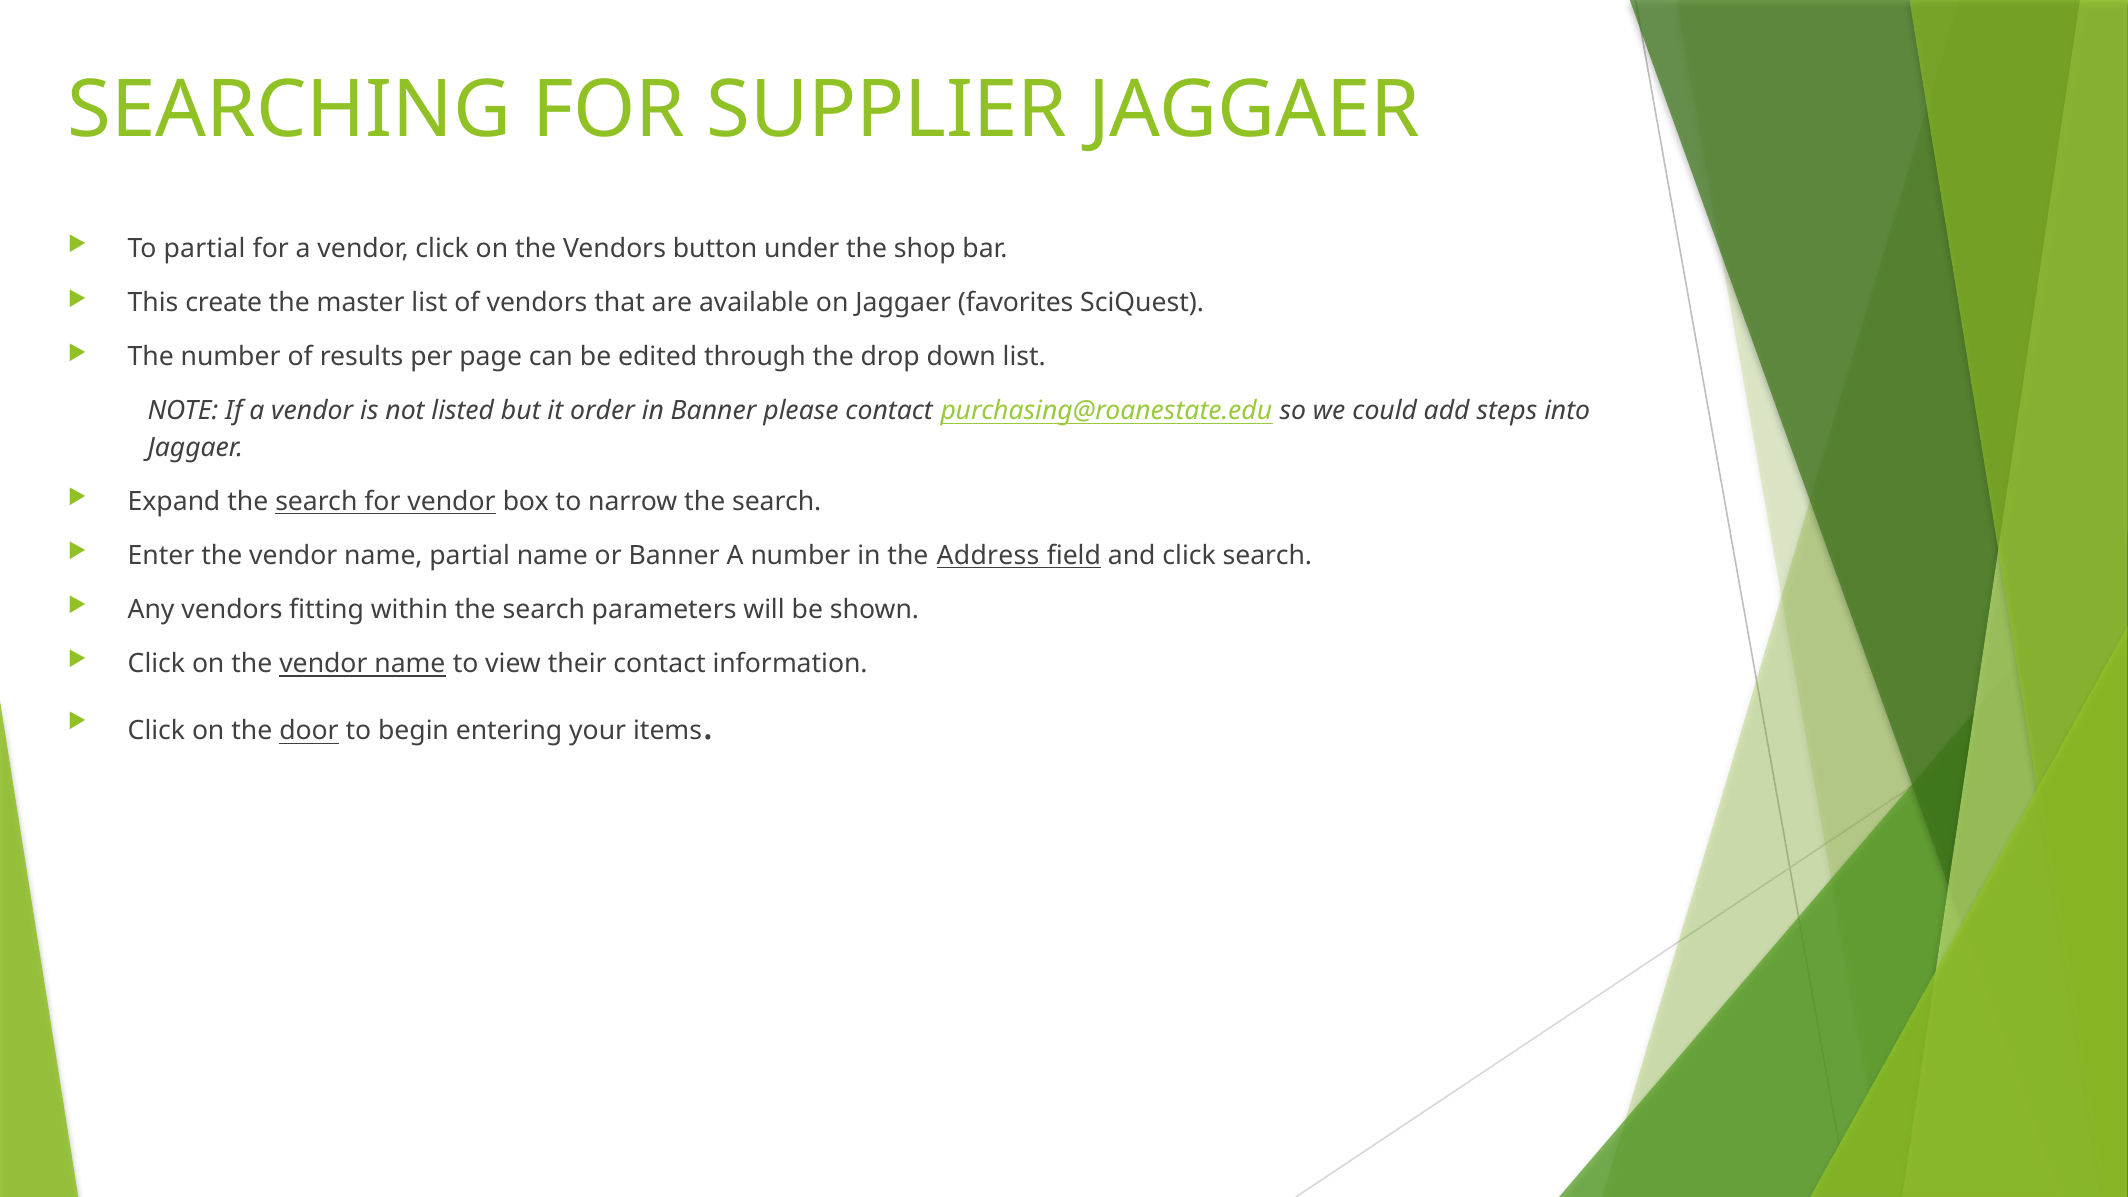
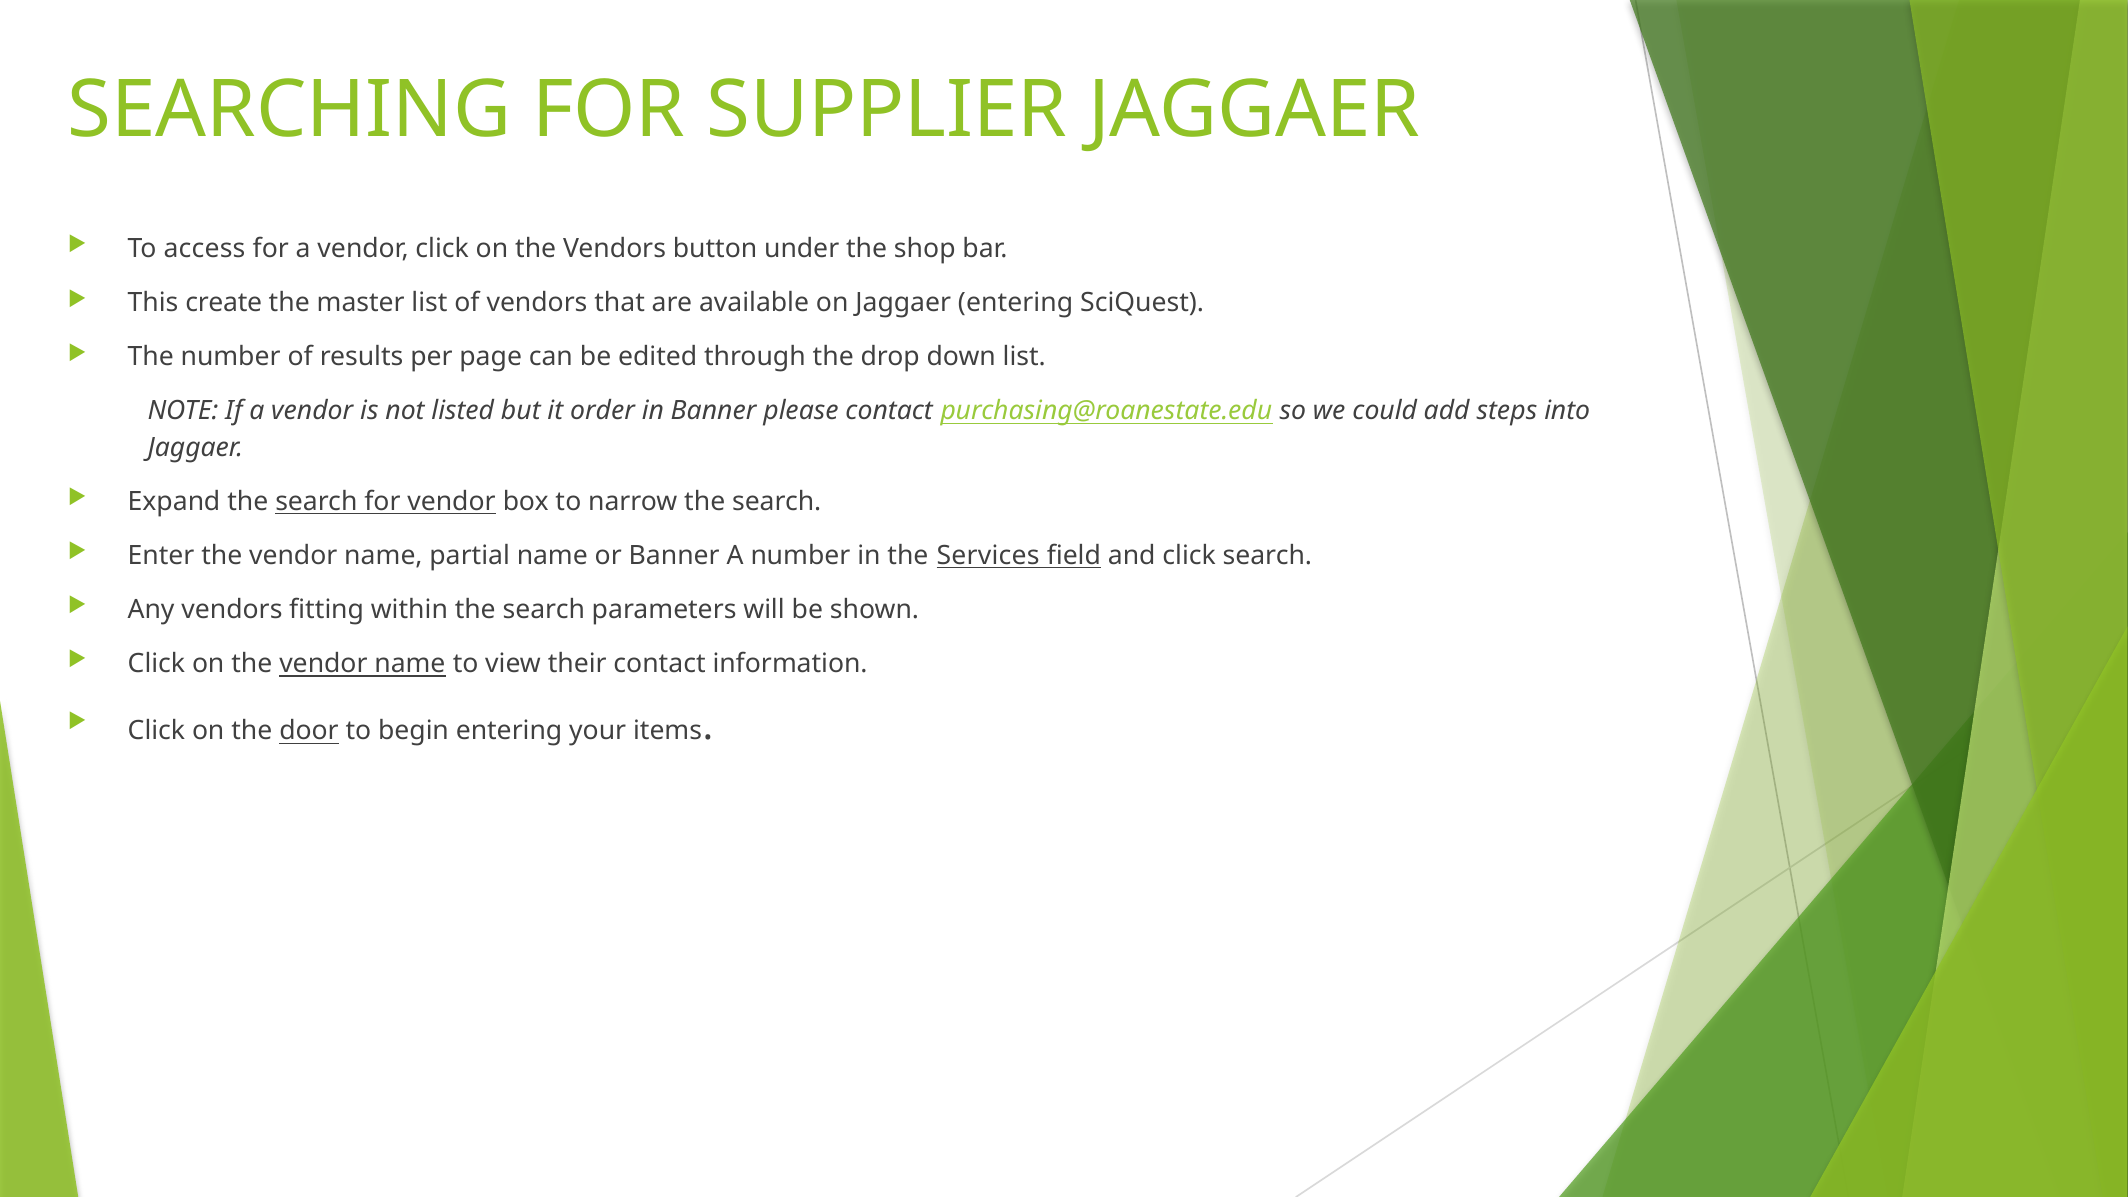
To partial: partial -> access (205, 249)
Jaggaer favorites: favorites -> entering (1016, 303)
Address: Address -> Services (988, 556)
